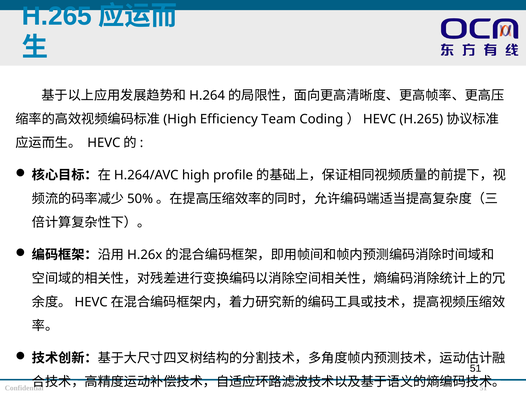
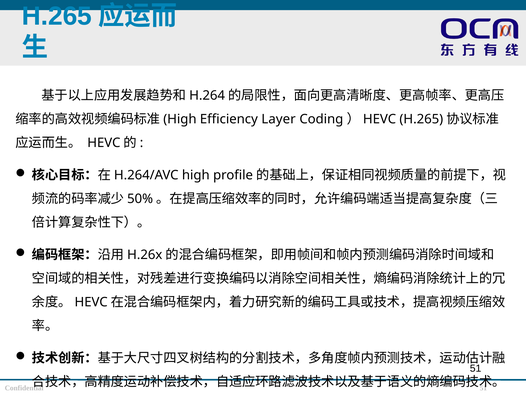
Team: Team -> Layer (279, 119)
